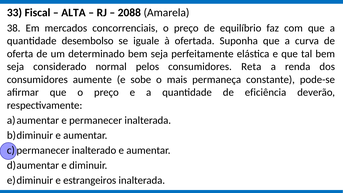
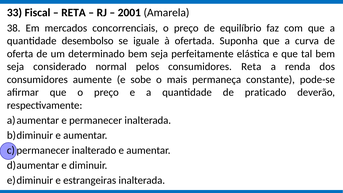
ALTA: ALTA -> RETA (74, 13)
2088: 2088 -> 2001 (129, 13)
eficiência: eficiência -> praticado (266, 92)
estrangeiros: estrangeiros -> estrangeiras (90, 180)
